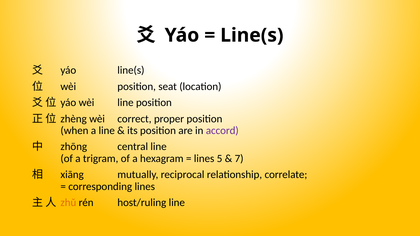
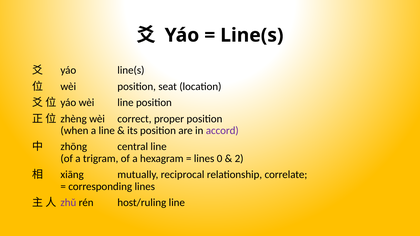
5: 5 -> 0 (220, 159)
7: 7 -> 2 (239, 159)
zhǔ colour: orange -> purple (68, 203)
